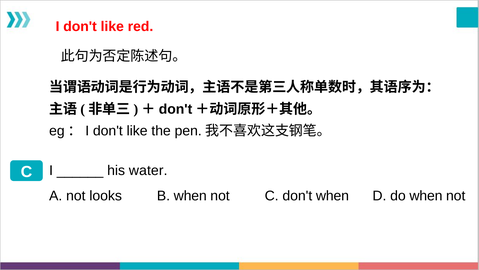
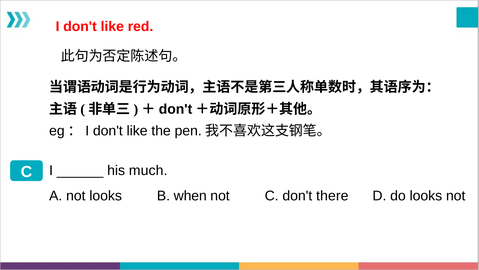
water: water -> much (148, 170)
don't when: when -> there (332, 195)
do when: when -> looks (426, 195)
